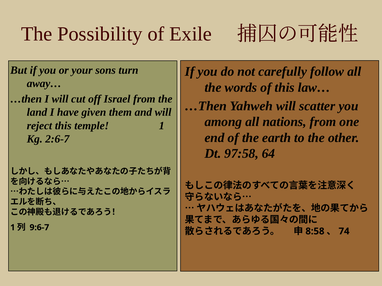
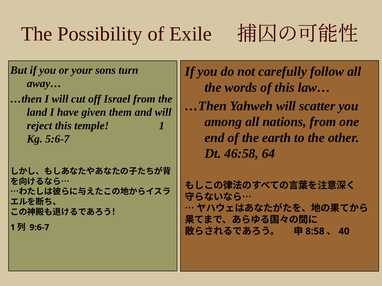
2:6-7: 2:6-7 -> 5:6-7 (57, 139)
97:58: 97:58 -> 46:58 (241, 154)
74: 74 -> 40 (344, 232)
